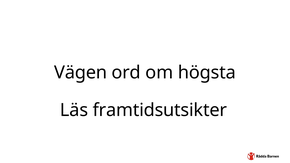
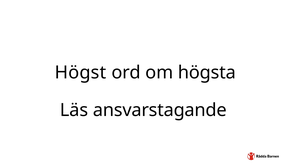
Vägen: Vägen -> Högst (80, 72)
framtidsutsikter: framtidsutsikter -> ansvarstagande (160, 110)
